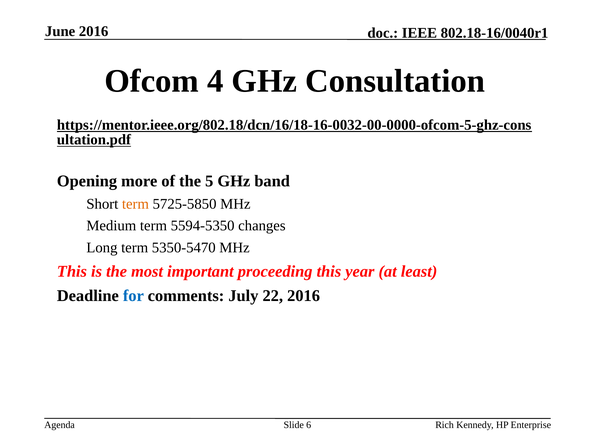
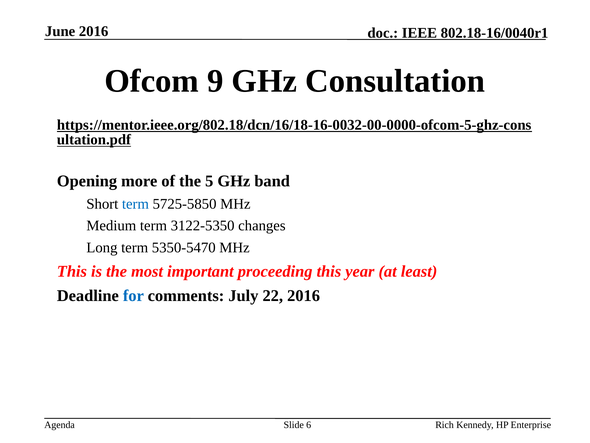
4: 4 -> 9 (215, 81)
term colour: orange -> blue (135, 204)
5594-5350: 5594-5350 -> 3122-5350 (203, 225)
